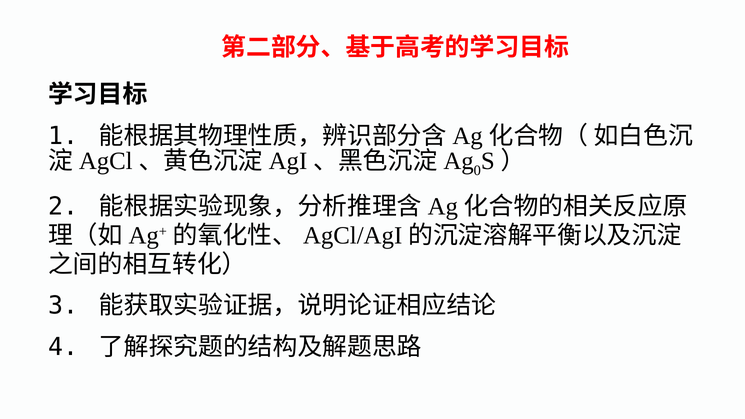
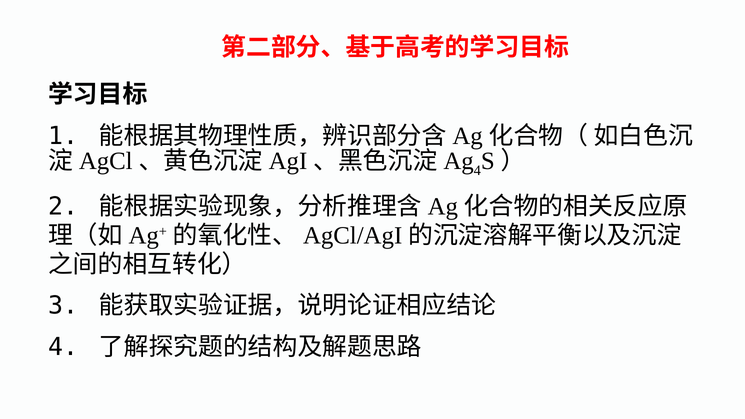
0: 0 -> 4 (477, 171)
